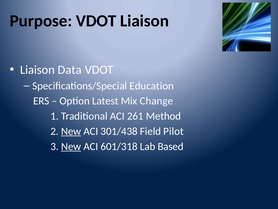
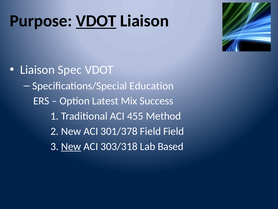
VDOT underline: none -> present (96, 21)
Data: Data -> Spec (70, 70)
Change: Change -> Success (156, 101)
261: 261 -> 455 (135, 116)
New underline: present -> none (71, 131)
301/438: 301/438 -> 301/378 (119, 131)
Field Pilot: Pilot -> Field (174, 131)
601/318: 601/318 -> 303/318 (119, 146)
